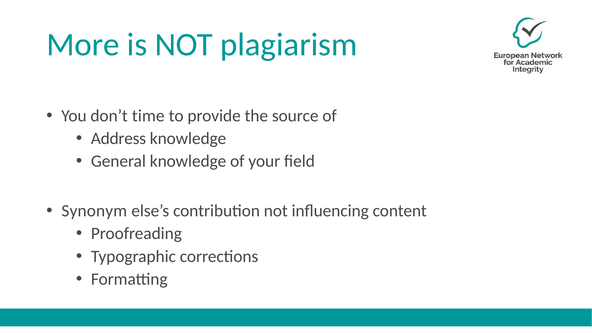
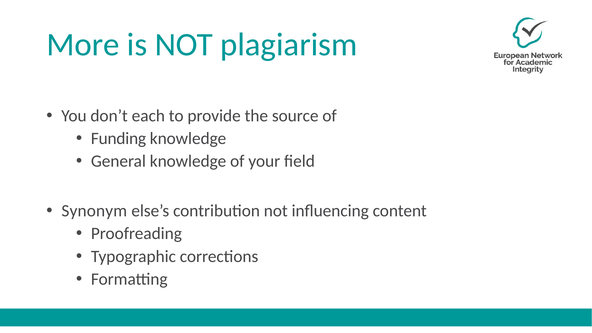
time: time -> each (148, 116)
Address: Address -> Funding (118, 138)
